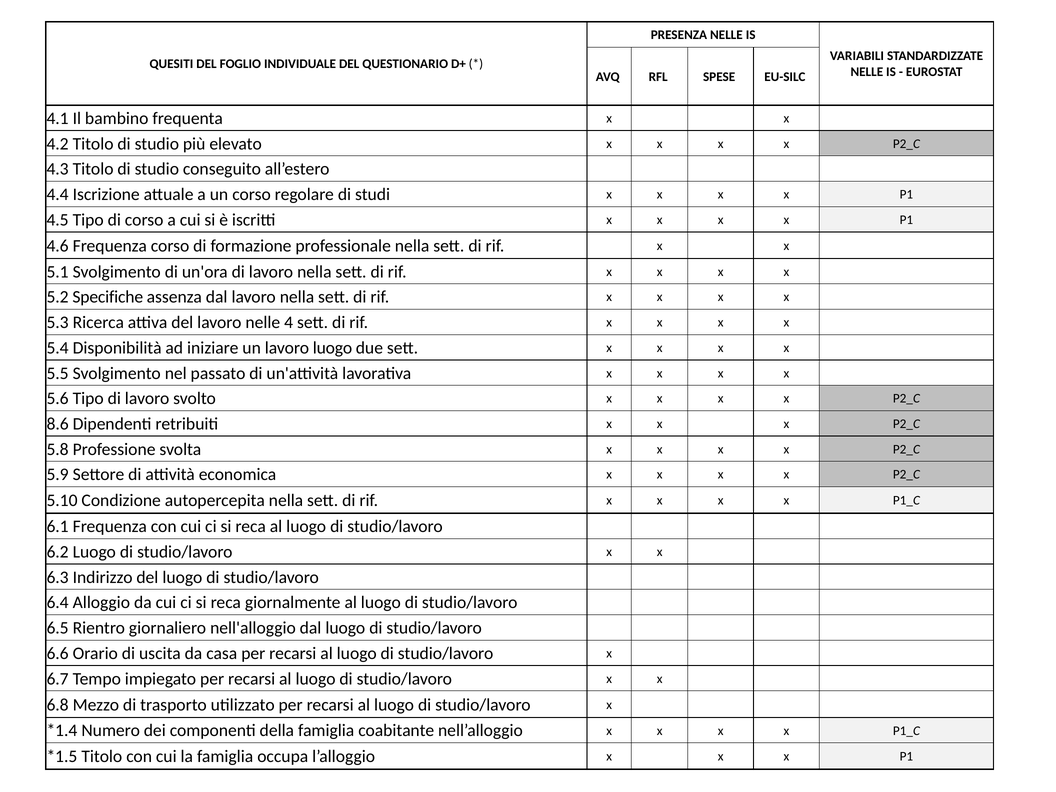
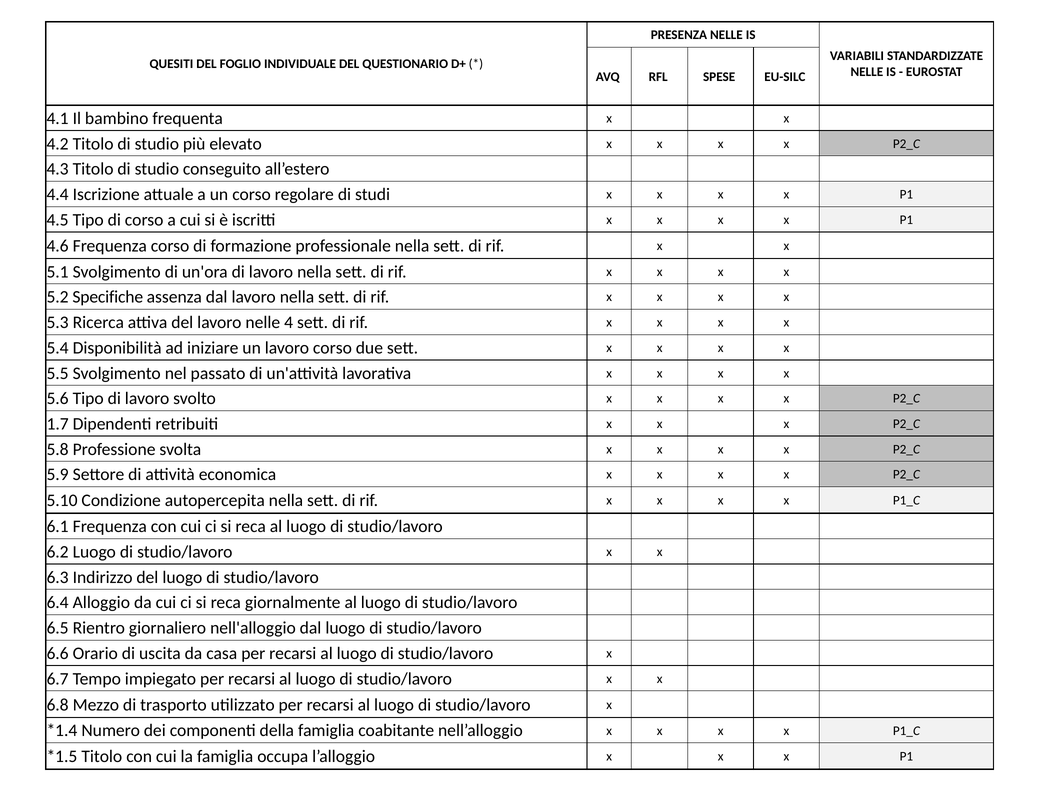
lavoro luogo: luogo -> corso (332, 348)
8.6: 8.6 -> 1.7 (58, 424)
